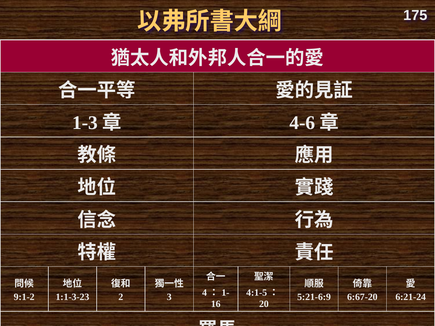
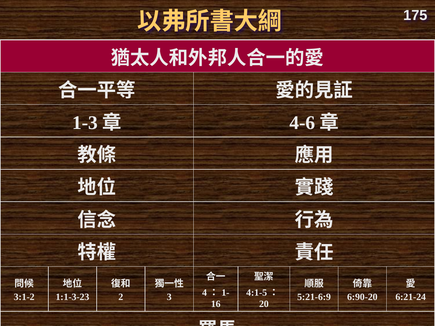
9:1-2: 9:1-2 -> 3:1-2 (24, 297)
6:67-20: 6:67-20 -> 6:90-20 (362, 297)
